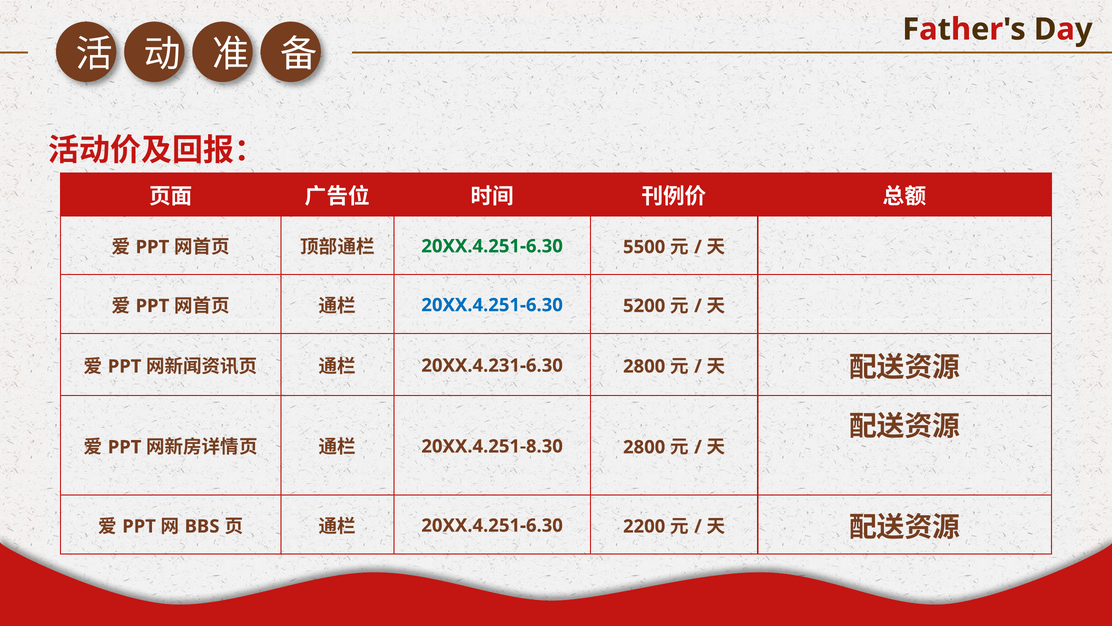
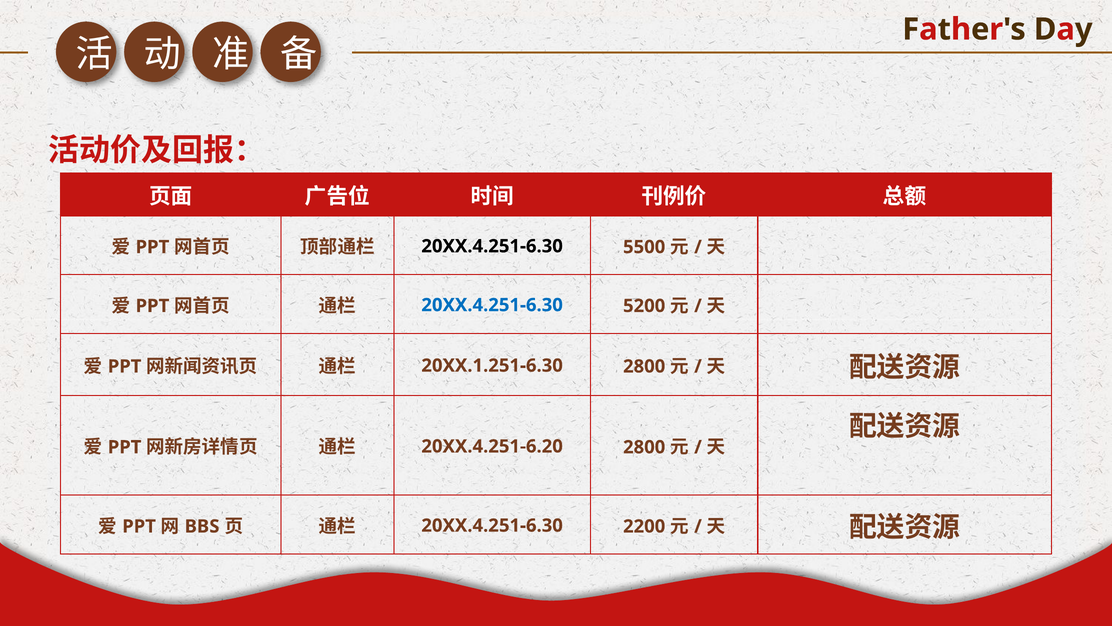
20XX.4.251-6.30 colour: green -> black (492, 246)
20XX.4.231-6.30: 20XX.4.231-6.30 -> 20XX.1.251-6.30 (492, 365)
20XX.4.251-8.30: 20XX.4.251-8.30 -> 20XX.4.251-6.20 (492, 446)
